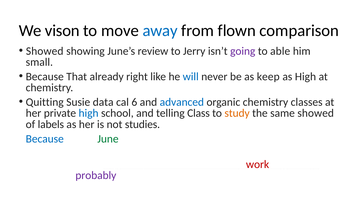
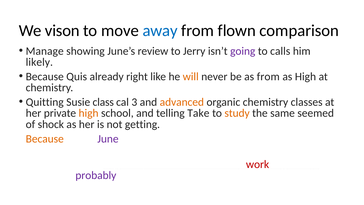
Showed: Showed -> Manage (45, 51)
able: able -> calls (280, 51)
small: small -> likely (39, 62)
Because That: That -> Quis (77, 76)
will colour: blue -> orange (191, 76)
as keep: keep -> from (268, 76)
Susie data: data -> class (103, 102)
6: 6 -> 3 (134, 102)
advanced colour: blue -> orange (182, 102)
high colour: blue -> orange (89, 113)
Class: Class -> Take (198, 113)
same showed: showed -> seemed (316, 113)
labels: labels -> shock (51, 124)
studies: studies -> getting (142, 124)
Because colour: blue -> orange (45, 139)
June colour: green -> purple (108, 139)
